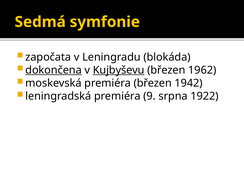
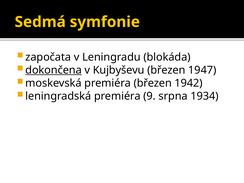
Kujbyševu underline: present -> none (119, 70)
1962: 1962 -> 1947 (202, 70)
1922: 1922 -> 1934 (204, 96)
